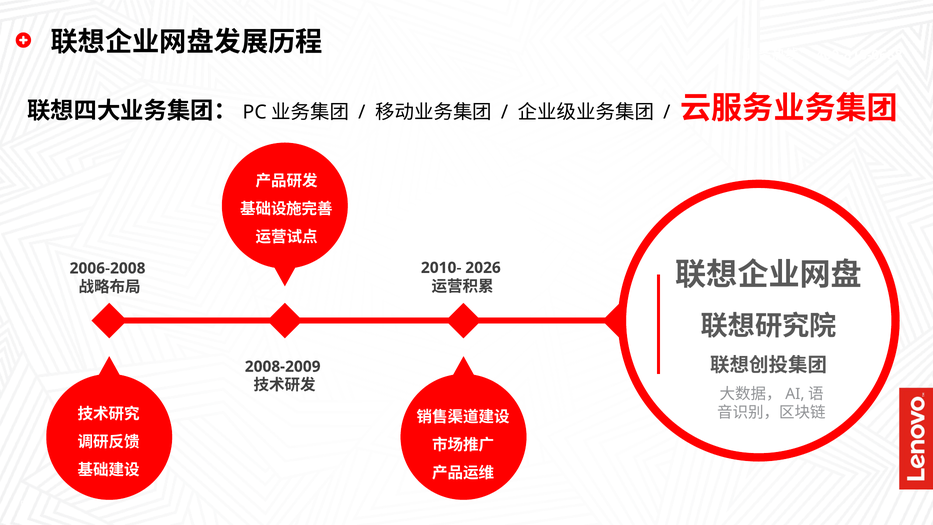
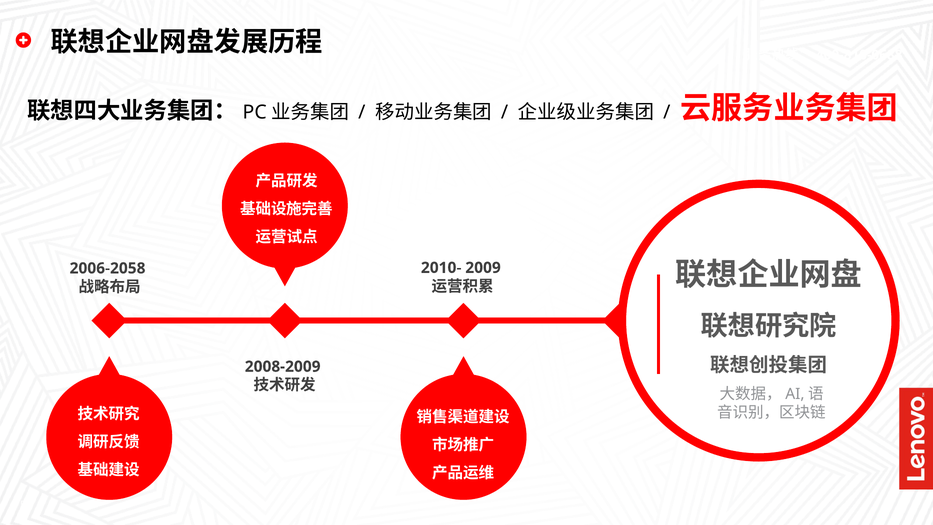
2026: 2026 -> 2009 (483, 268)
2006-2008: 2006-2008 -> 2006-2058 (108, 268)
